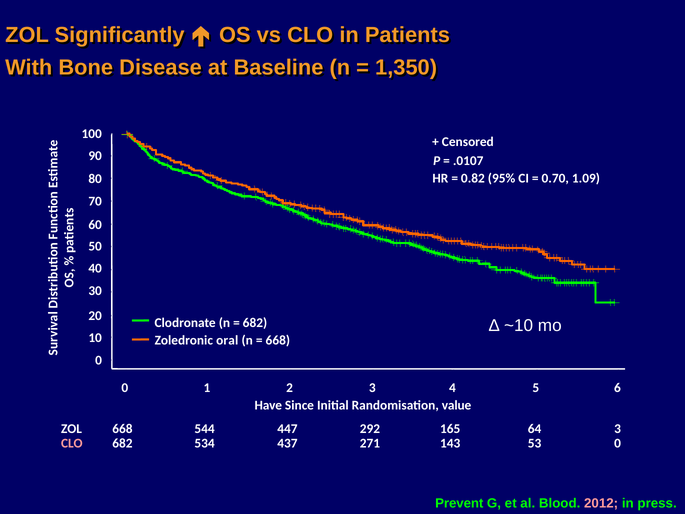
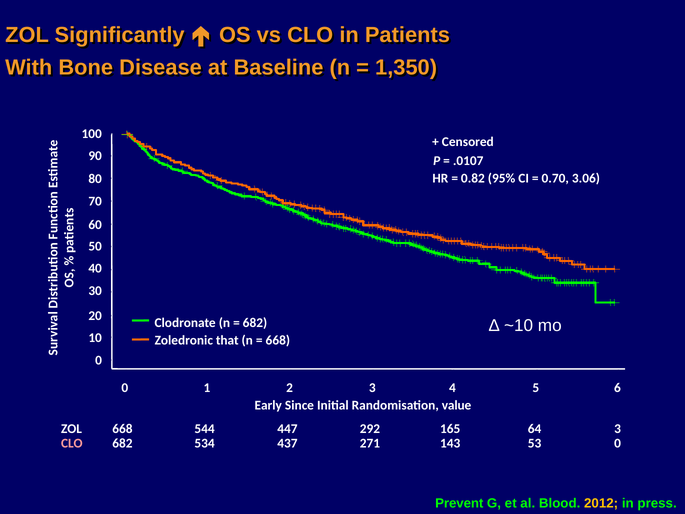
1.09: 1.09 -> 3.06 (586, 178)
oral: oral -> that (227, 340)
Have: Have -> Early (268, 405)
2012 colour: pink -> yellow (601, 503)
